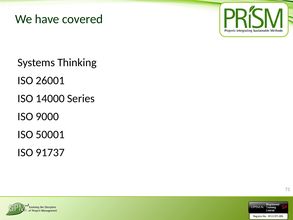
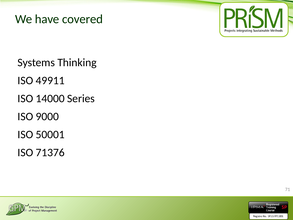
26001: 26001 -> 49911 (50, 80)
91737: 91737 -> 71376 (50, 152)
